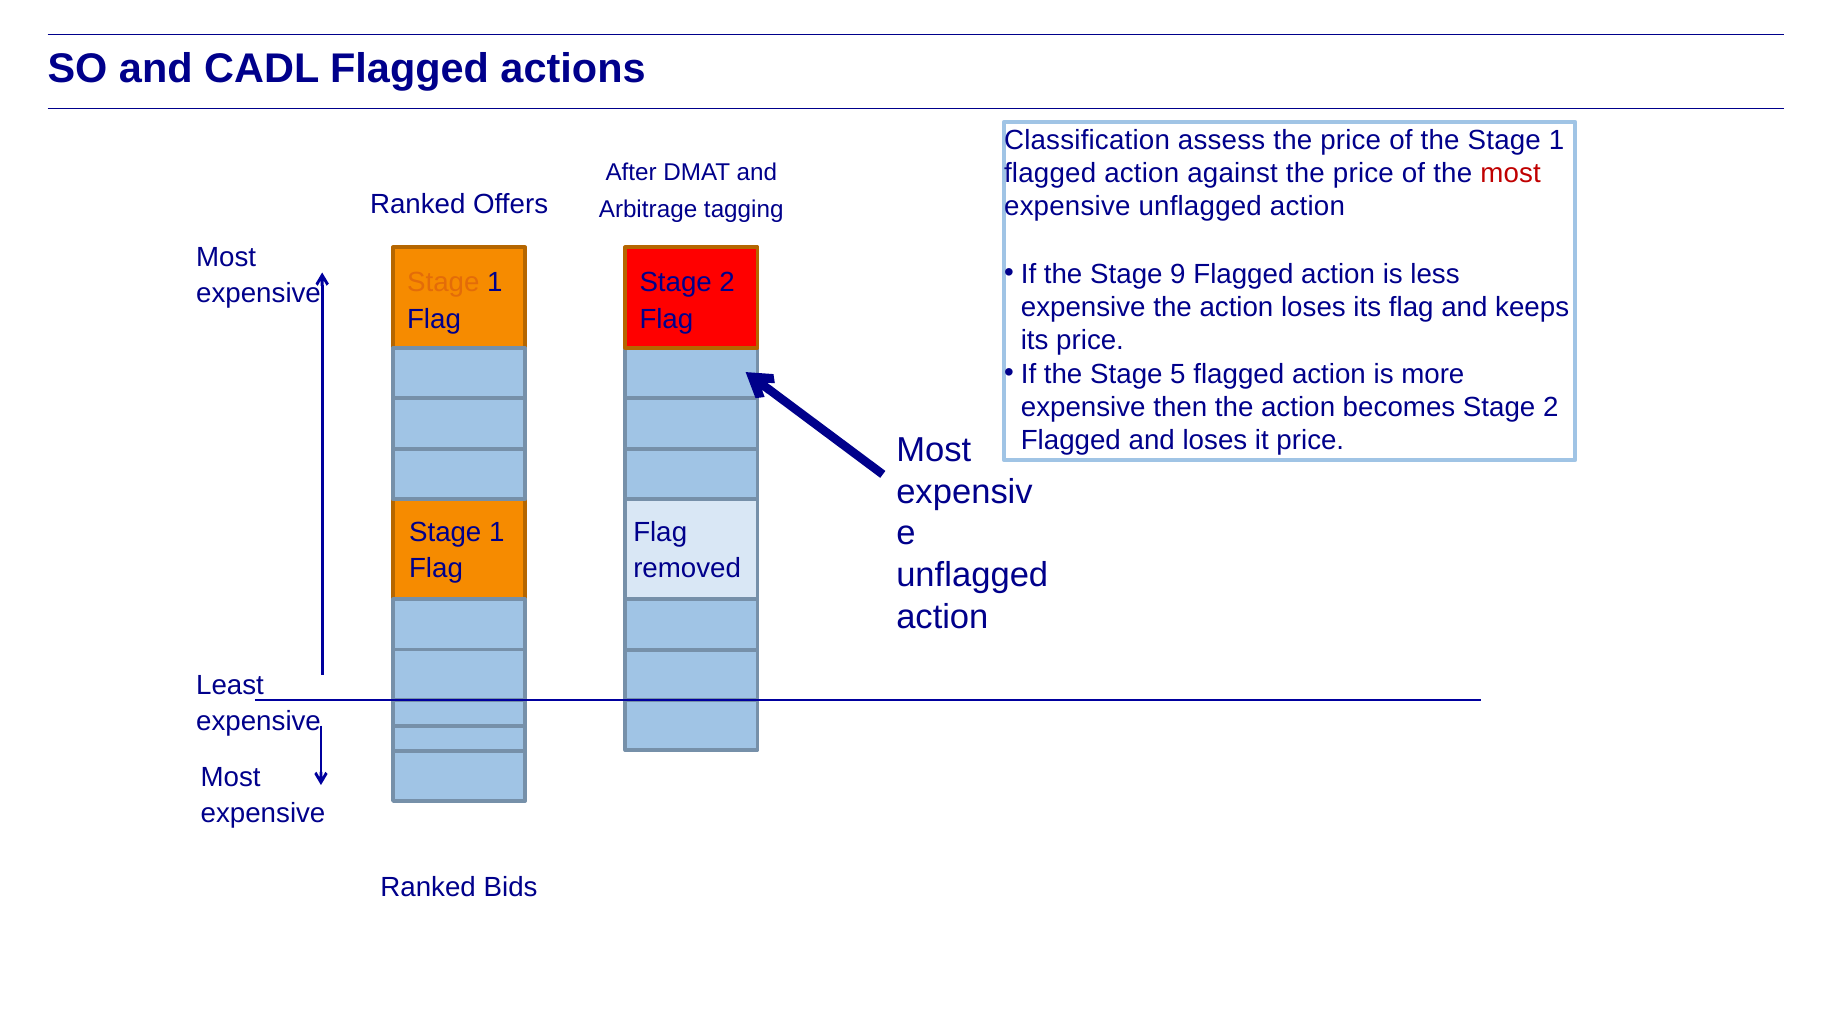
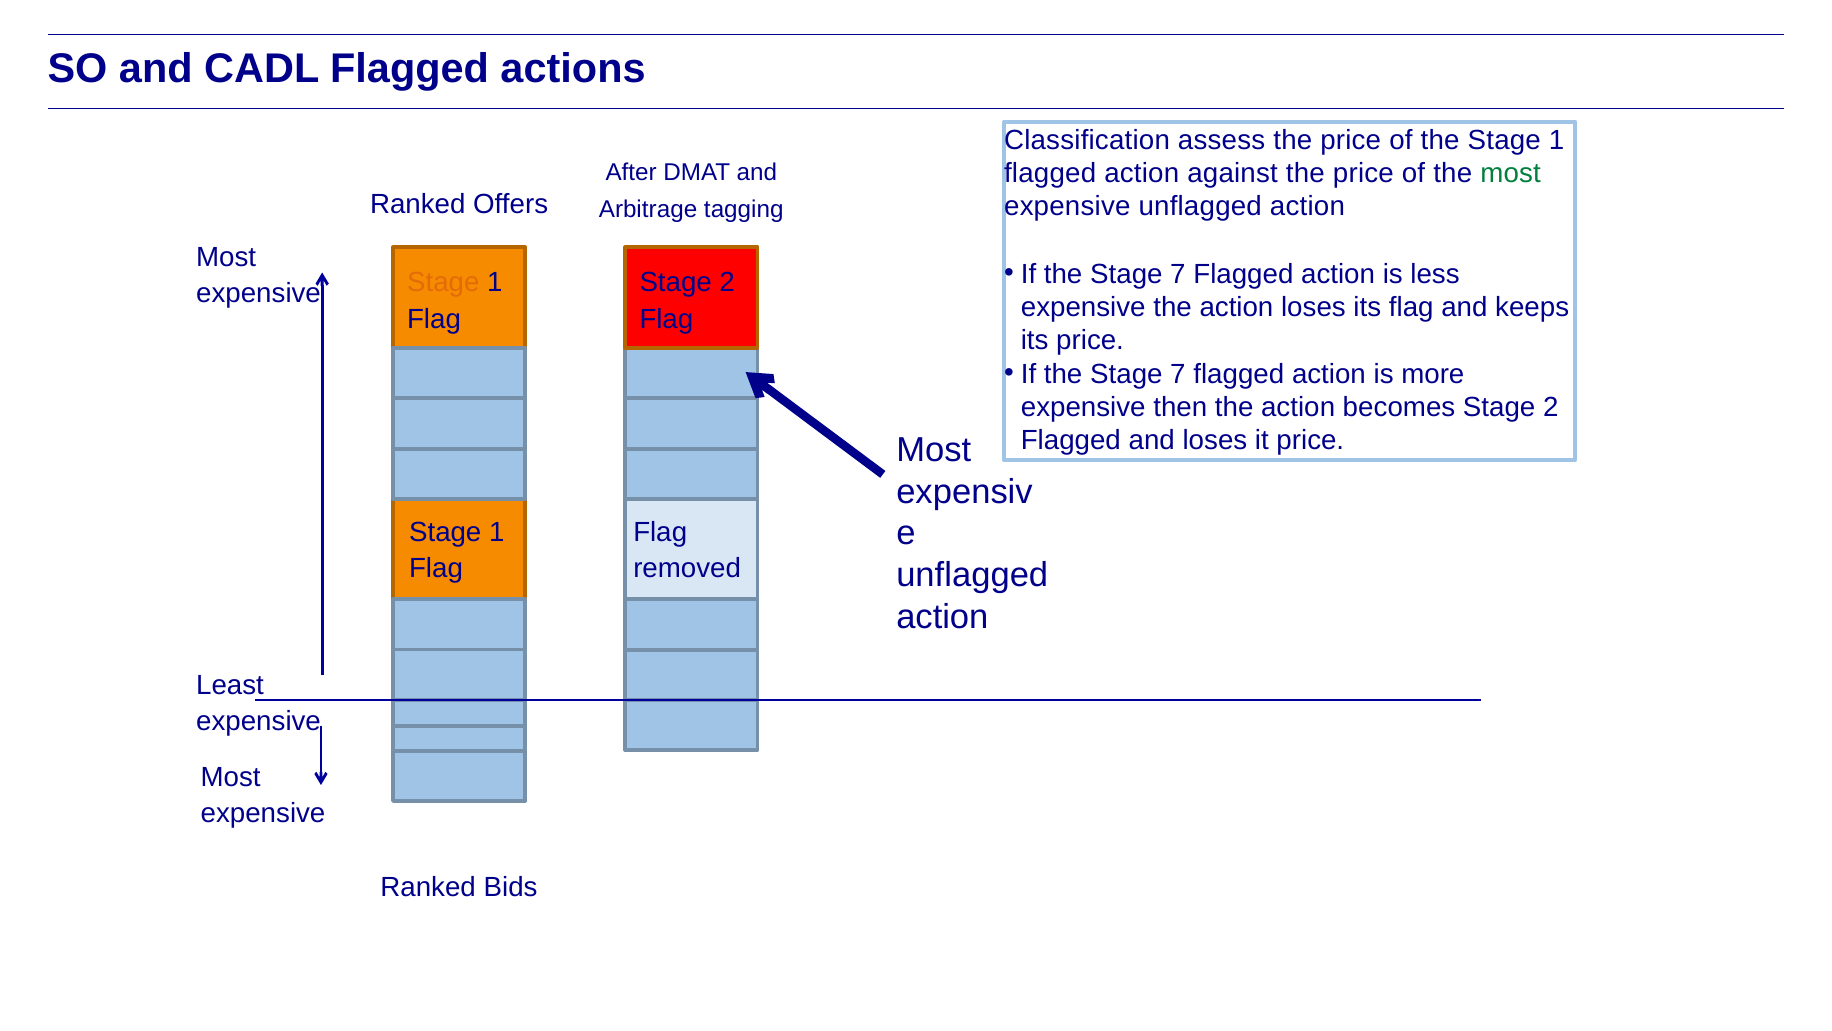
most colour: red -> green (1511, 173)
9: 9 -> 7 (1178, 274)
5: 5 -> 7 (1178, 374)
